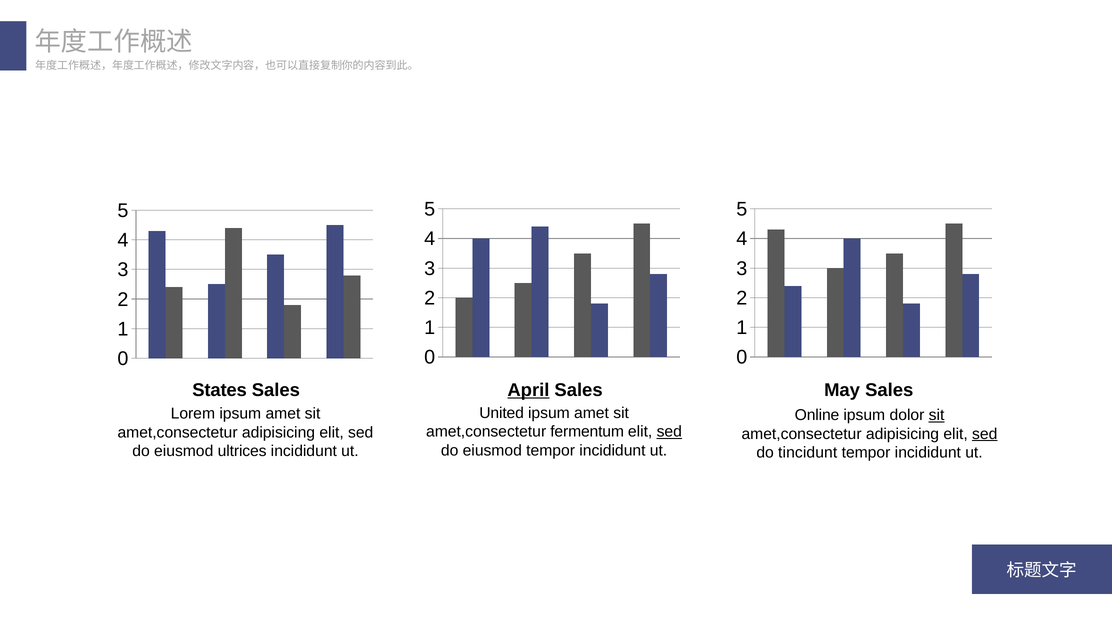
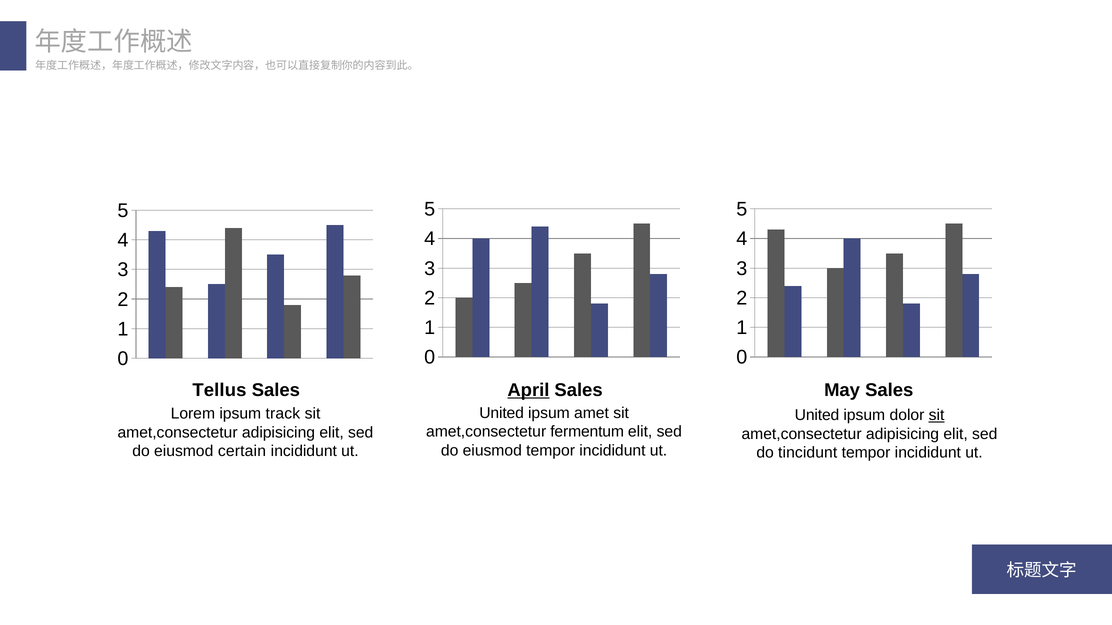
States: States -> Tellus (219, 390)
Lorem ipsum amet: amet -> track (283, 414)
Online: Online -> United (817, 415)
sed underline: present -> none (669, 432)
sed underline: present -> none (985, 434)
ultrices: ultrices -> certain (242, 452)
